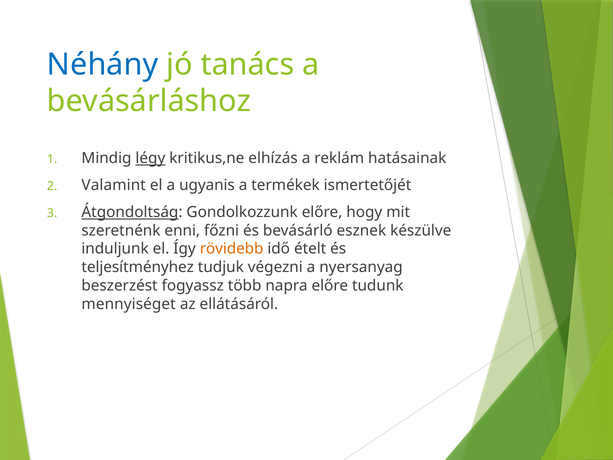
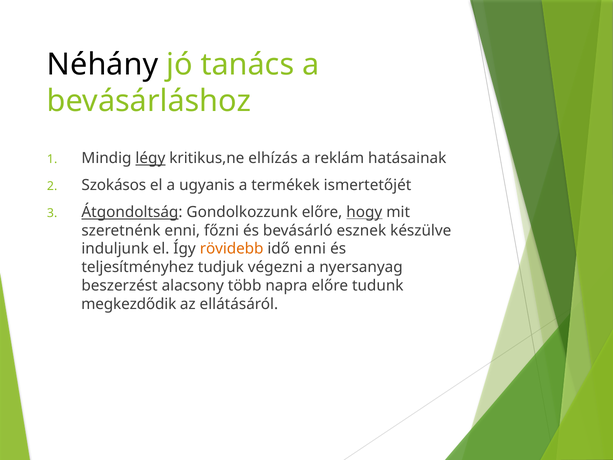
Néhány colour: blue -> black (103, 64)
Valamint: Valamint -> Szokásos (114, 185)
hogy underline: none -> present (364, 212)
idő ételt: ételt -> enni (310, 249)
fogyassz: fogyassz -> alacsony (193, 286)
mennyiséget: mennyiséget -> megkezdődik (129, 304)
